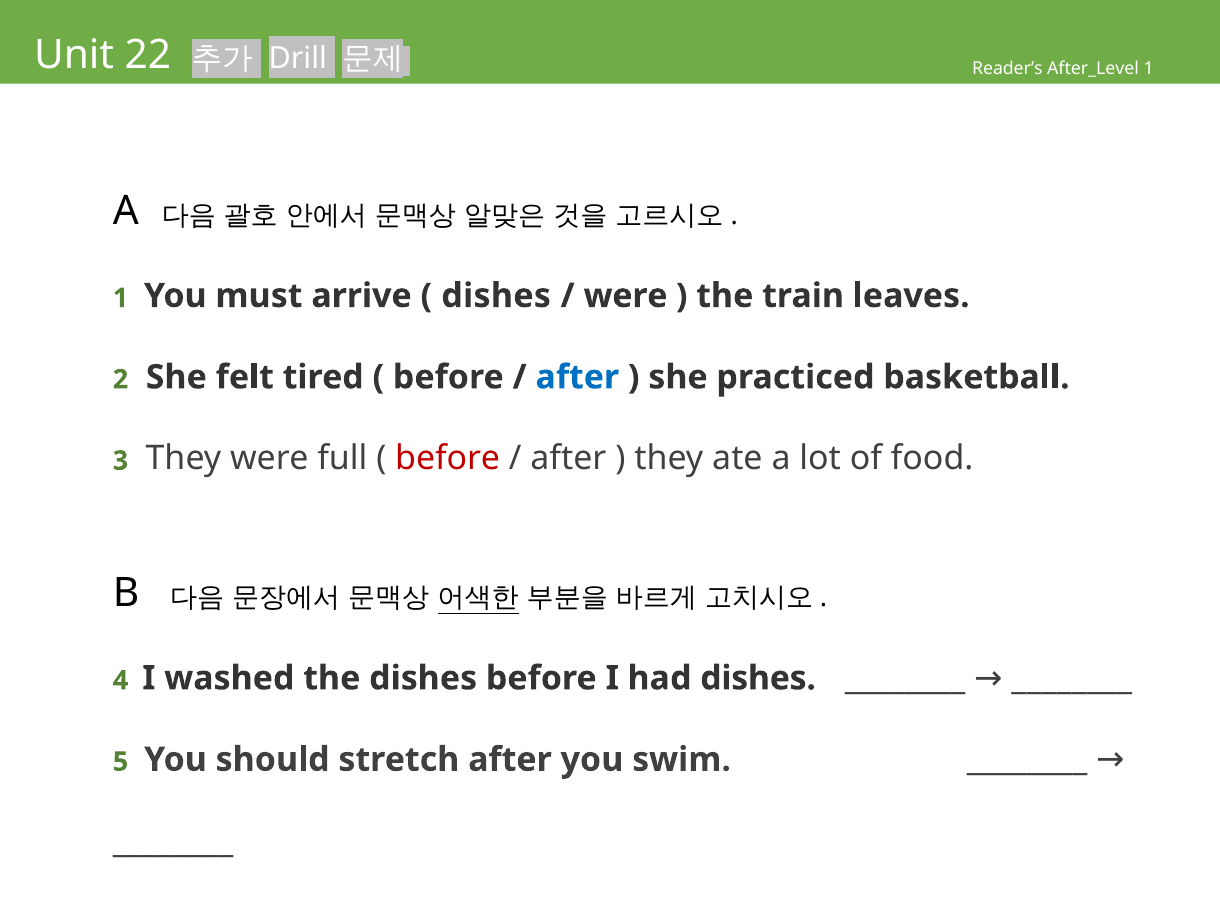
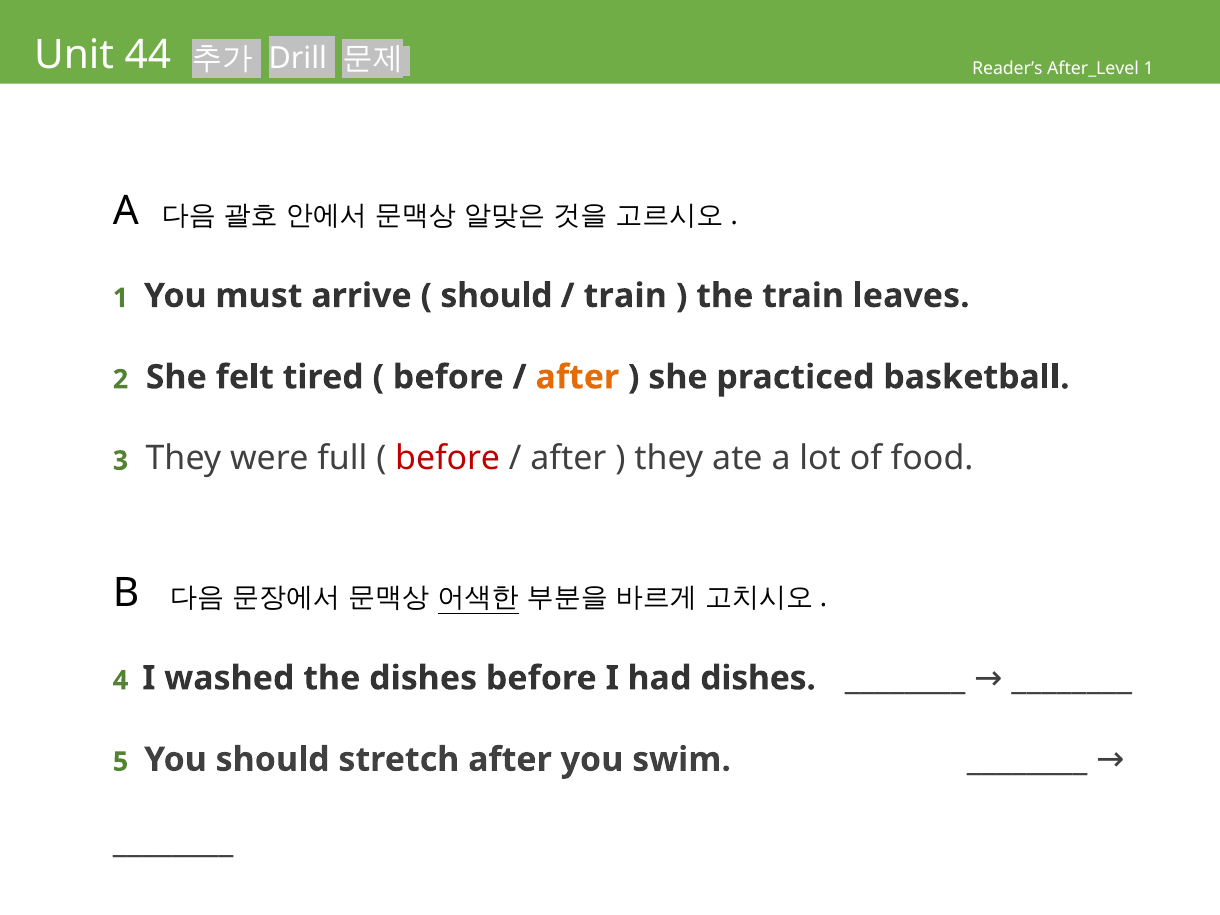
22: 22 -> 44 (148, 55)
dishes: dishes -> should (496, 296)
were: were -> train (625, 296)
after colour: blue -> orange (577, 377)
